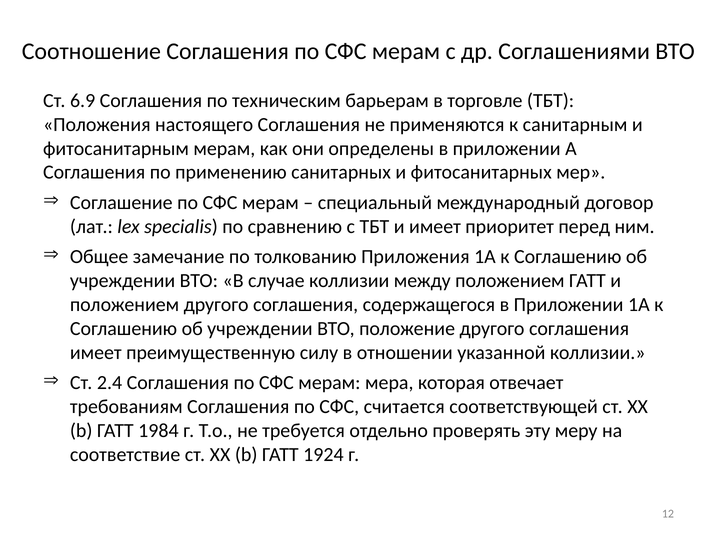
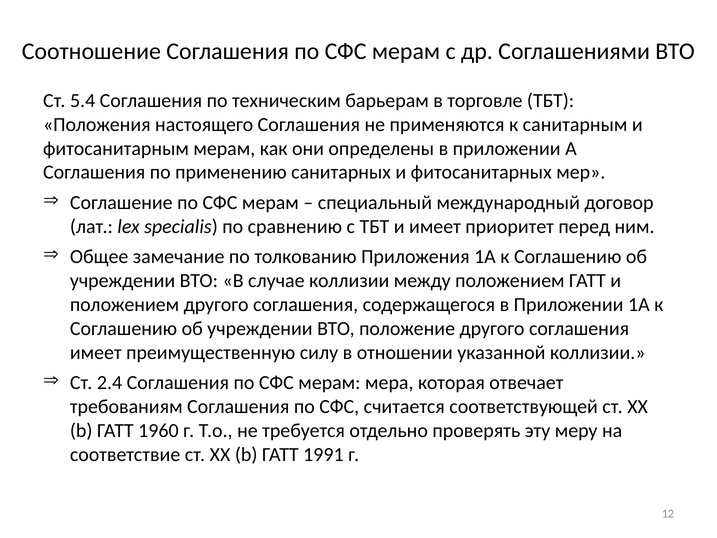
6.9: 6.9 -> 5.4 (83, 101)
1984: 1984 -> 1960 (158, 431)
1924: 1924 -> 1991 (323, 454)
